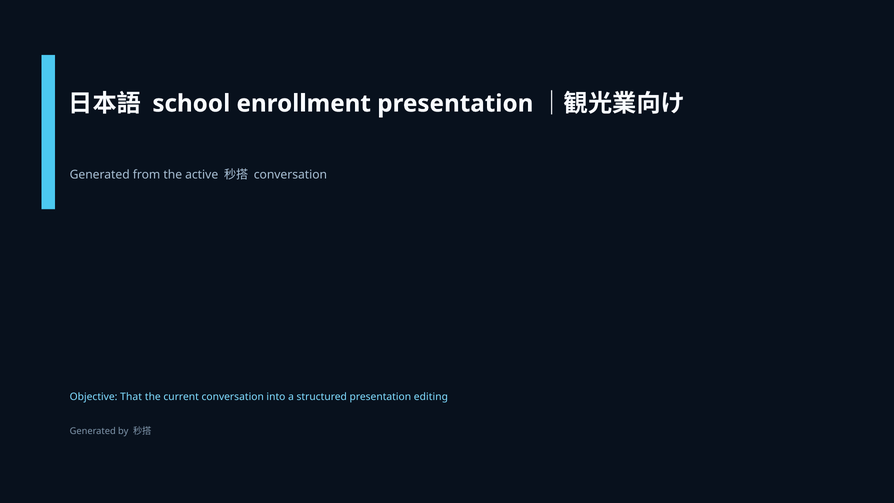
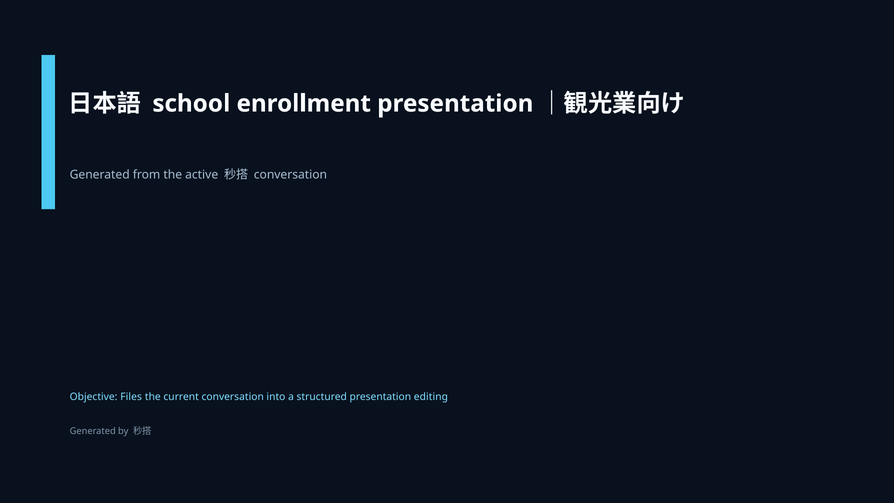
That: That -> Files (131, 397)
